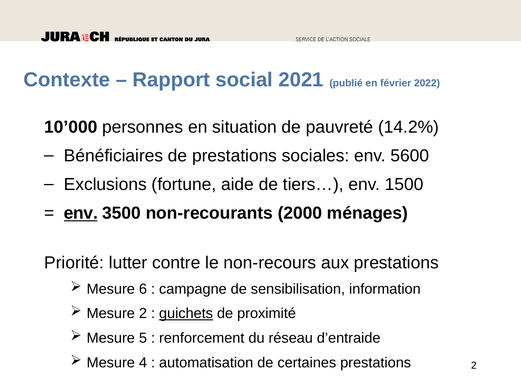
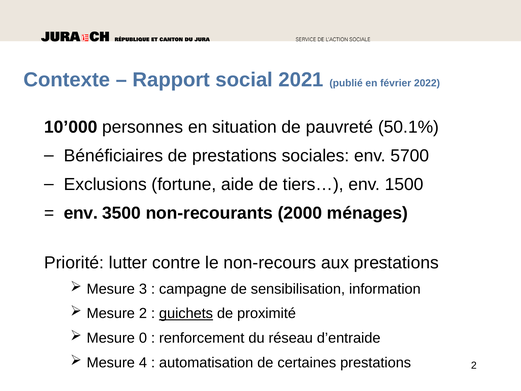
14.2%: 14.2% -> 50.1% (409, 127)
5600: 5600 -> 5700 (410, 156)
env underline: present -> none (81, 213)
6: 6 -> 3 (143, 289)
5: 5 -> 0 (143, 338)
